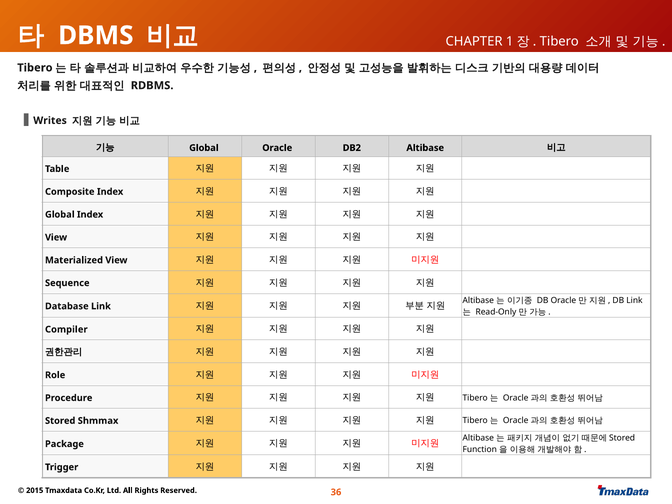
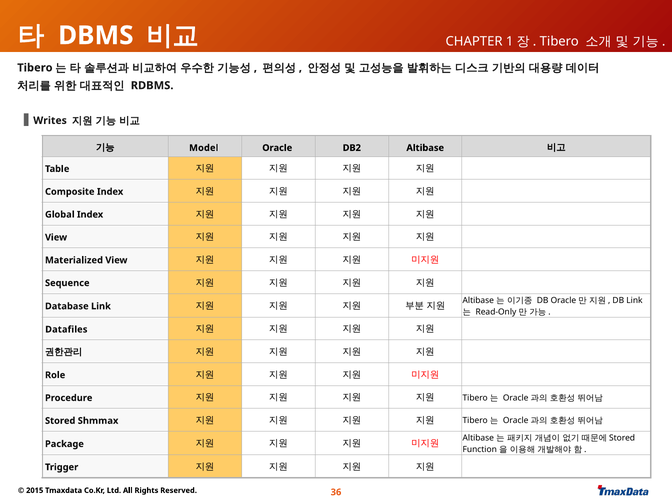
Global: Global -> Model (204, 148)
Compiler: Compiler -> Datafiles (66, 329)
